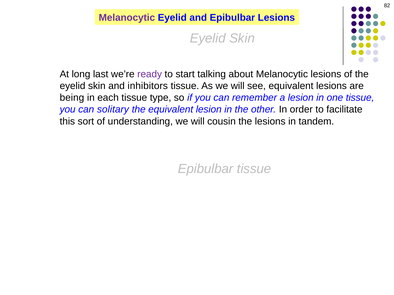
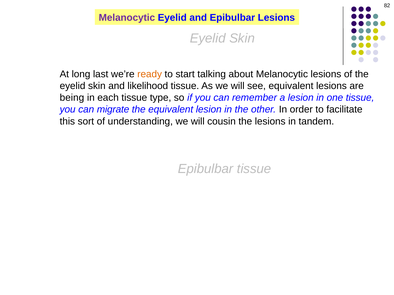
ready colour: purple -> orange (150, 74)
inhibitors: inhibitors -> likelihood (148, 86)
solitary: solitary -> migrate (113, 110)
